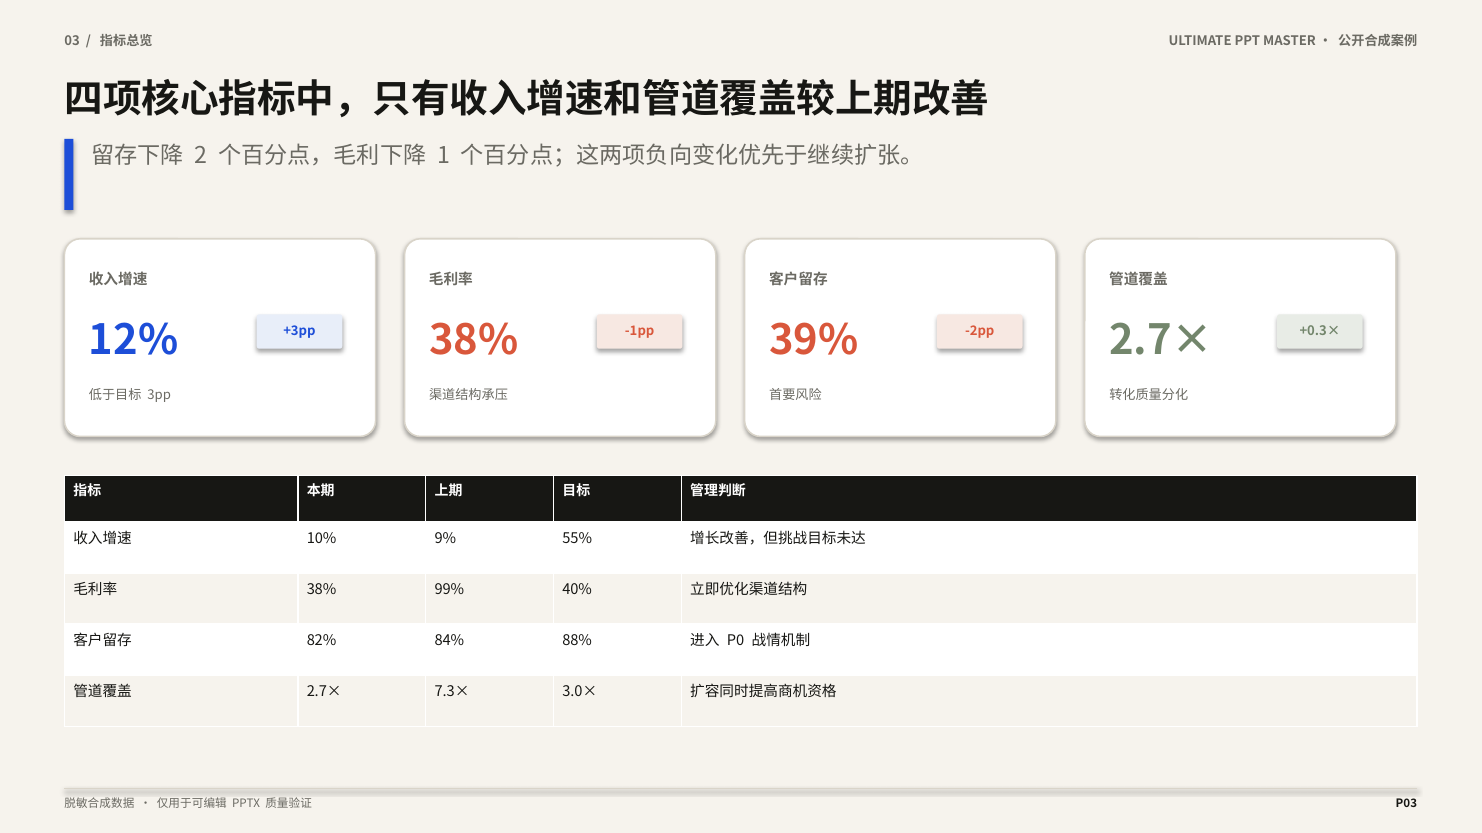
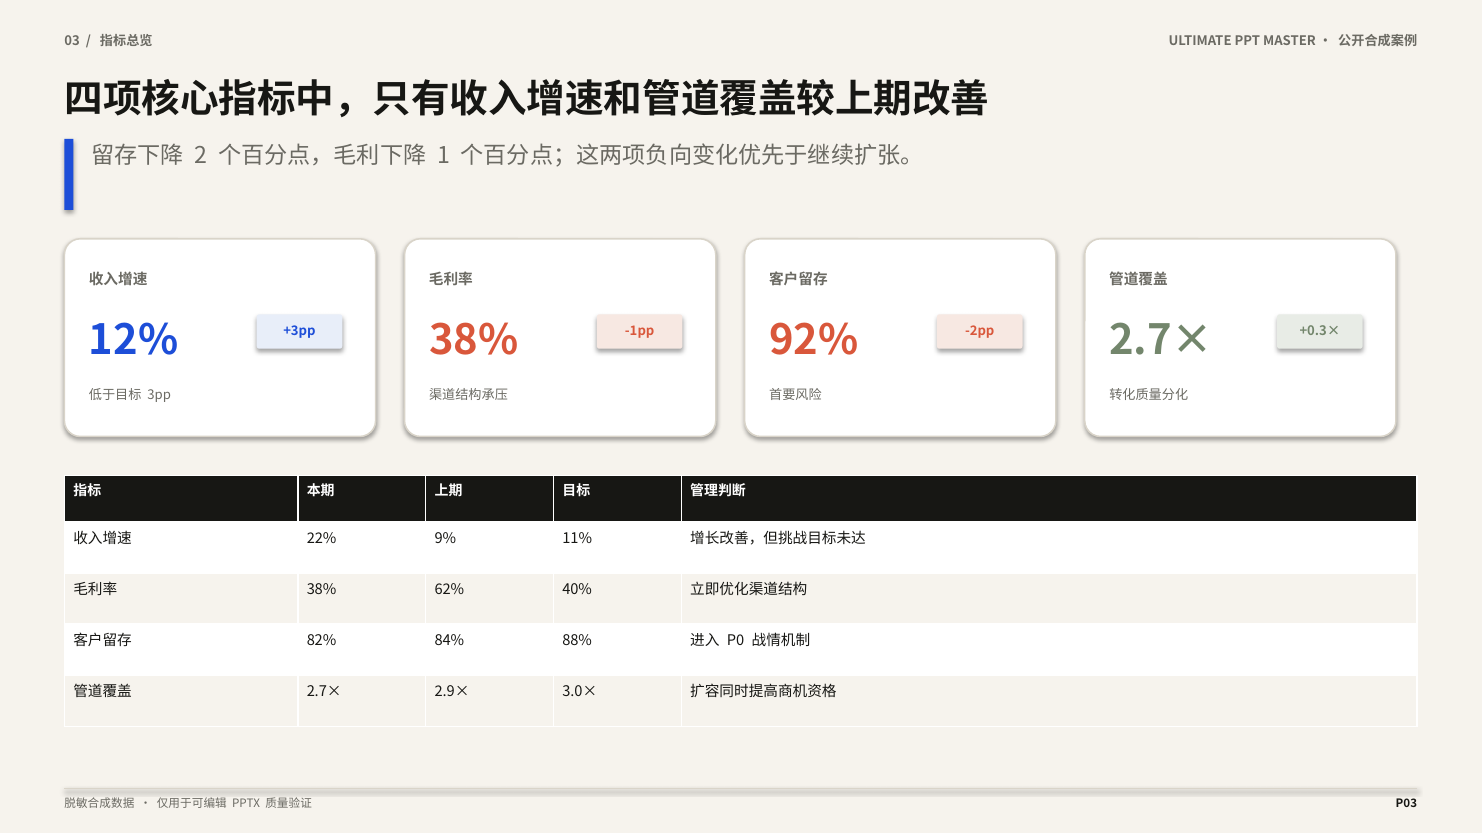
39%: 39% -> 92% (814, 341)
10%: 10% -> 22% (322, 539)
55%: 55% -> 11% (577, 539)
99%: 99% -> 62% (449, 590)
7.3×: 7.3× -> 2.9× (452, 692)
